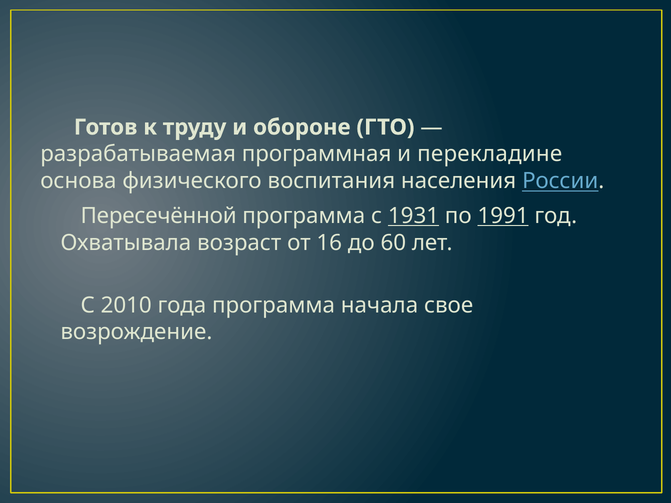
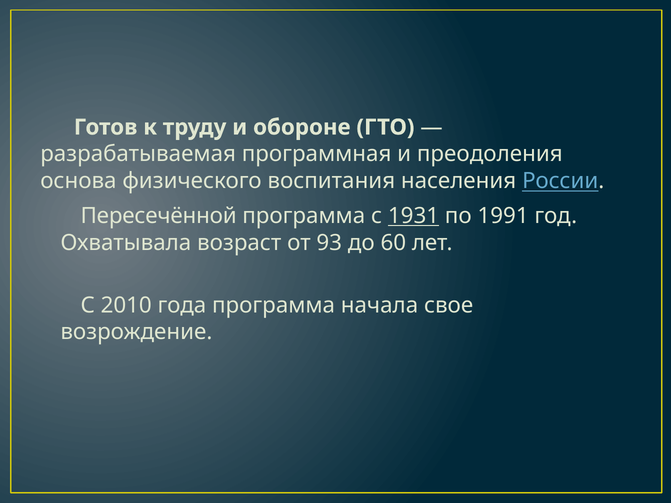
перекладине: перекладине -> преодоления (490, 154)
1991 underline: present -> none (503, 216)
16: 16 -> 93 (329, 243)
